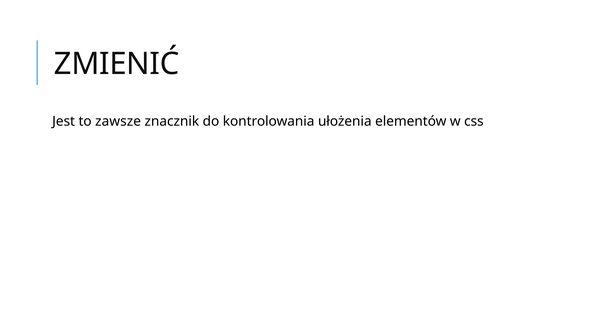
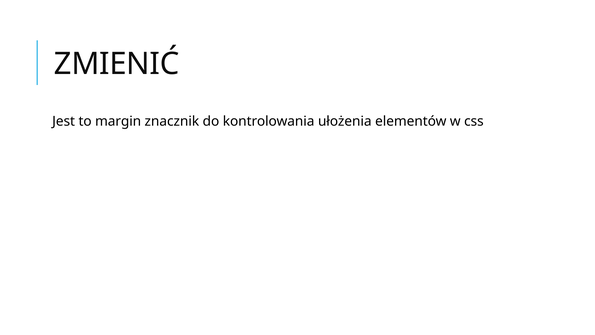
zawsze: zawsze -> margin (118, 121)
